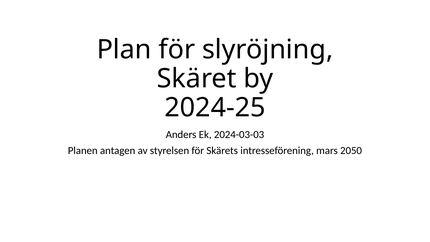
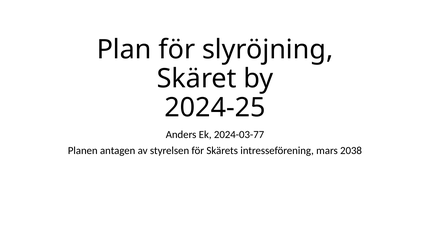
2024-03-03: 2024-03-03 -> 2024-03-77 (239, 134)
2050: 2050 -> 2038 (351, 150)
